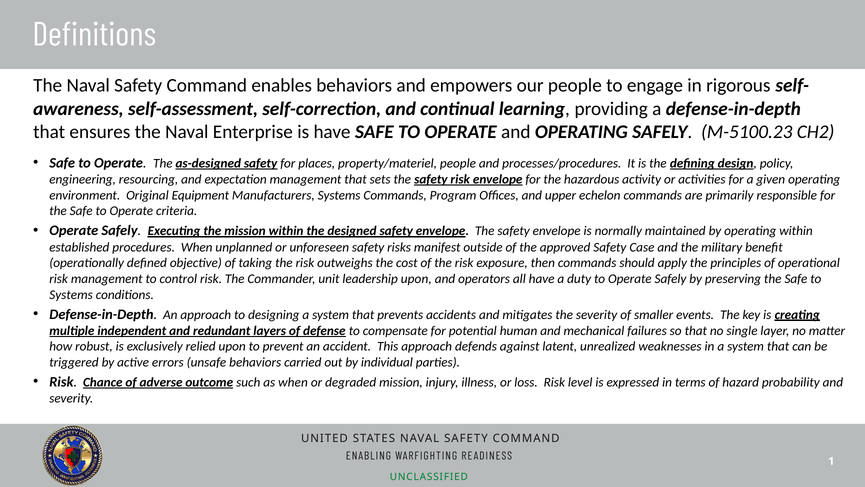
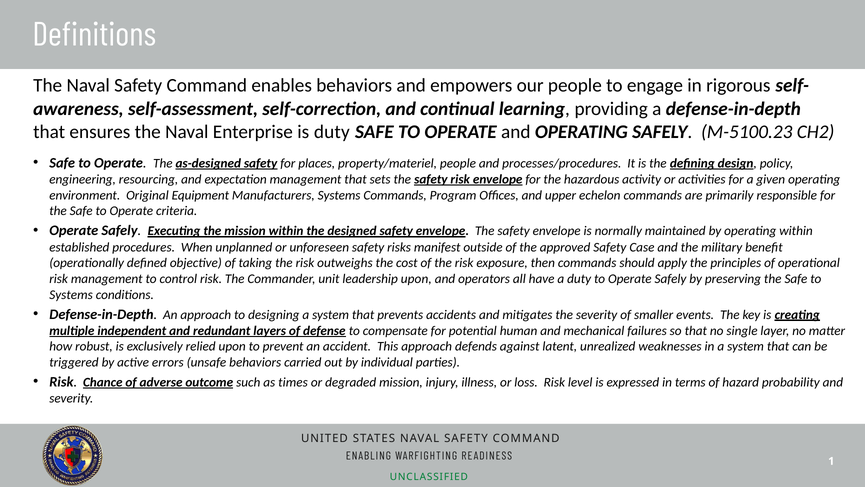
is have: have -> duty (332, 132)
as when: when -> times (293, 382)
